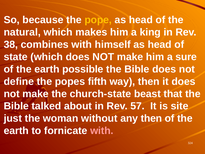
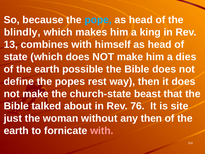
pope colour: yellow -> light blue (98, 20)
natural: natural -> blindly (22, 32)
38: 38 -> 13 (11, 44)
sure: sure -> dies (186, 57)
fifth: fifth -> rest (97, 81)
57: 57 -> 76 (137, 106)
